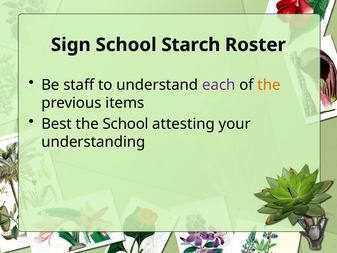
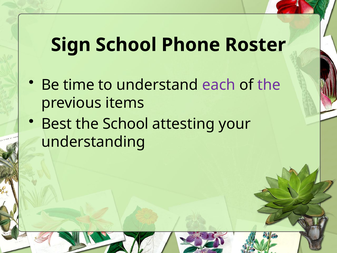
Starch: Starch -> Phone (191, 45)
staff: staff -> time (79, 85)
the colour: orange -> purple (269, 85)
